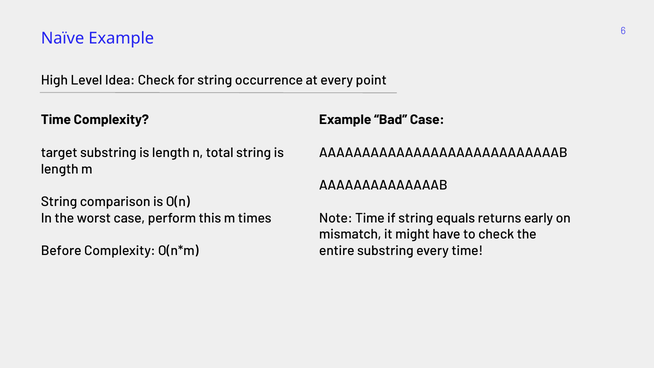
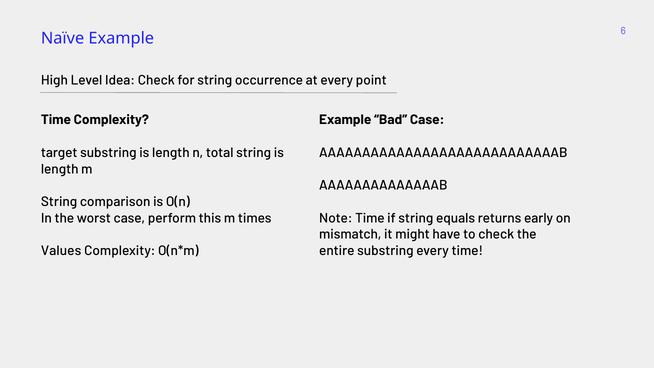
Before: Before -> Values (61, 251)
